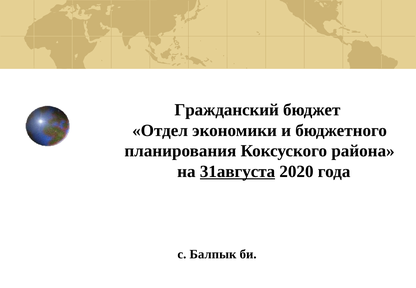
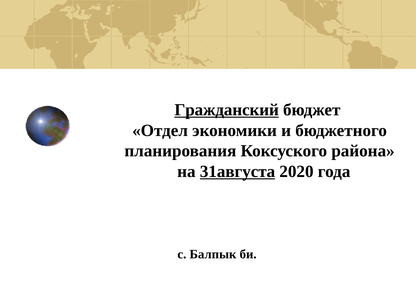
Гражданский underline: none -> present (227, 110)
